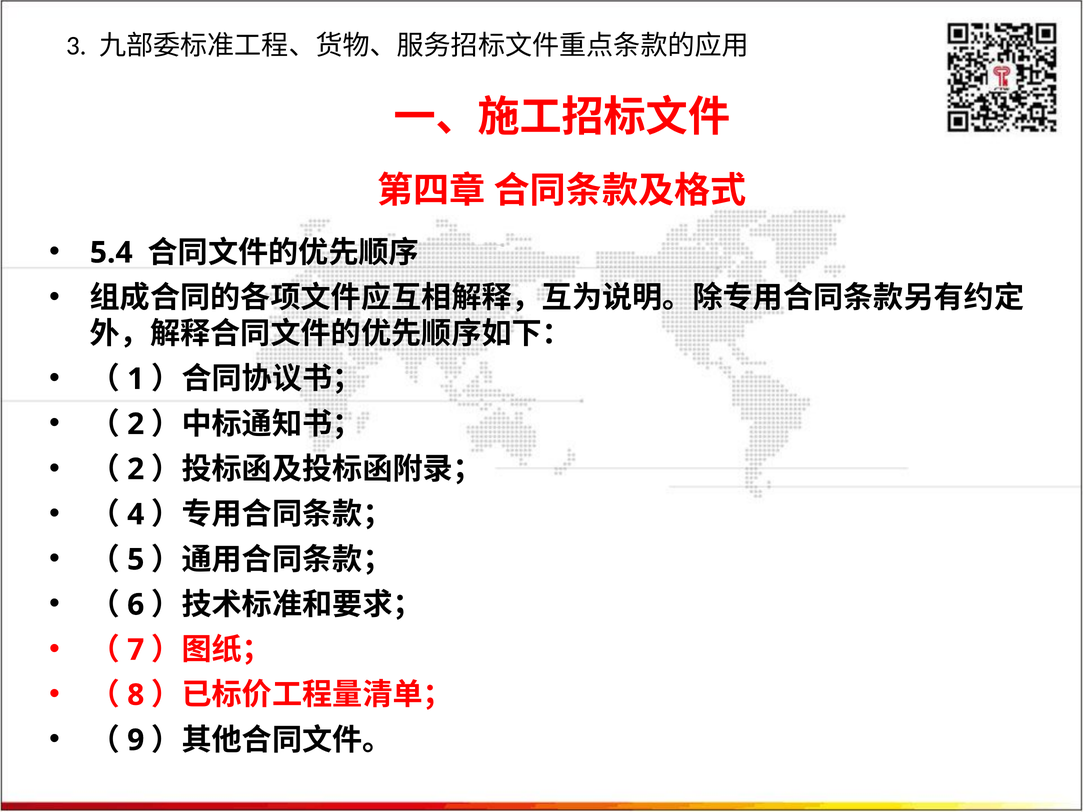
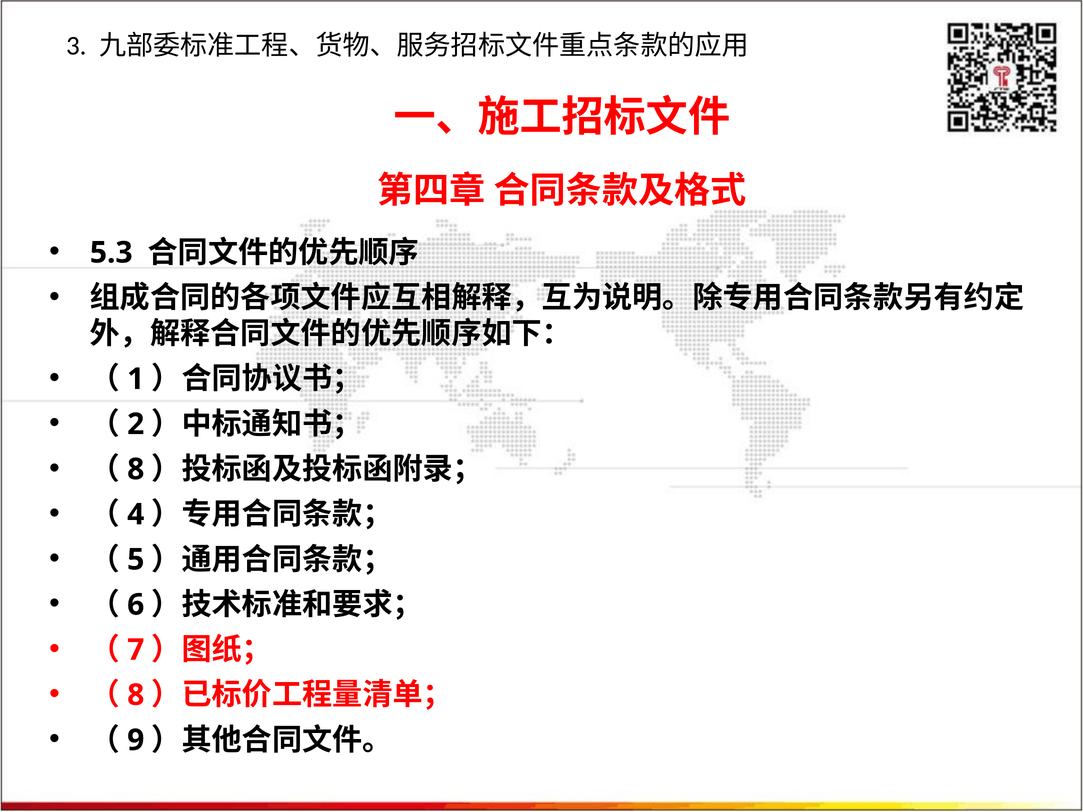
5.4: 5.4 -> 5.3 (111, 253)
2: 2 -> 8 (136, 469)
